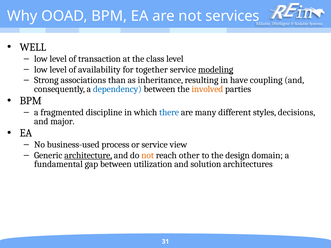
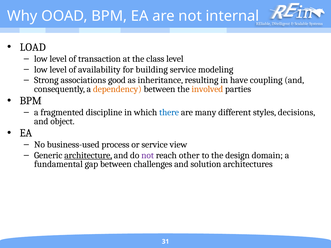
services: services -> internal (232, 16)
WELL: WELL -> LOAD (33, 47)
together: together -> building (152, 70)
modeling underline: present -> none (216, 70)
than: than -> good (117, 80)
dependency colour: blue -> orange (117, 89)
major: major -> object (62, 121)
not colour: orange -> purple (148, 156)
utilization: utilization -> challenges (153, 164)
